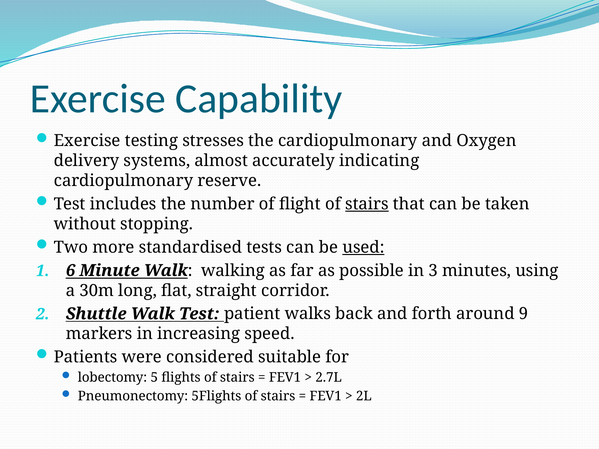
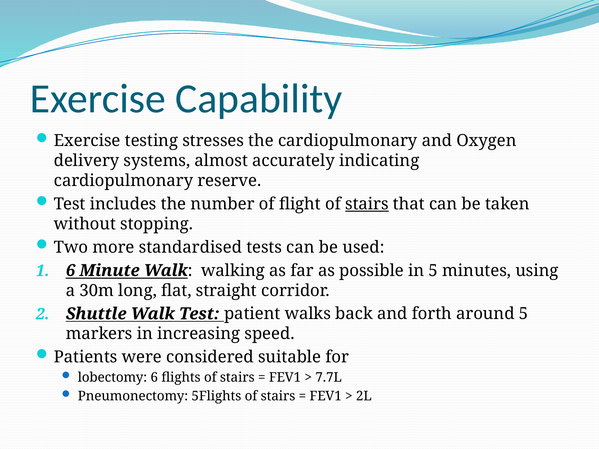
used underline: present -> none (363, 247)
in 3: 3 -> 5 (433, 271)
around 9: 9 -> 5 (524, 314)
lobectomy 5: 5 -> 6 (154, 378)
2.7L: 2.7L -> 7.7L (329, 378)
